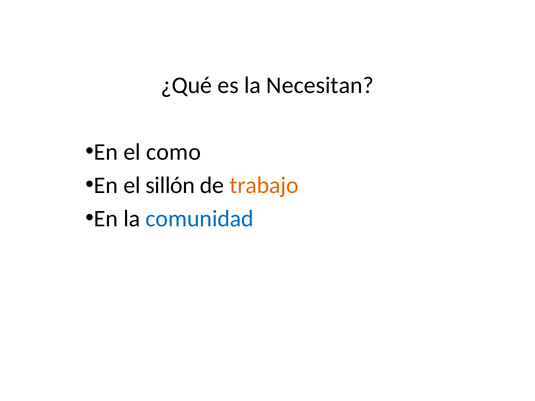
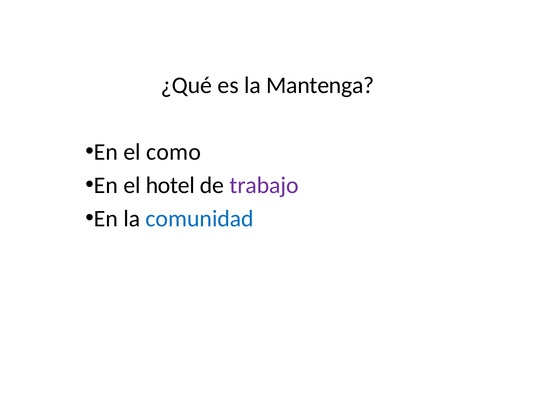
Necesitan: Necesitan -> Mantenga (320, 85)
sillón: sillón -> hotel (170, 185)
trabajo colour: orange -> purple (264, 185)
